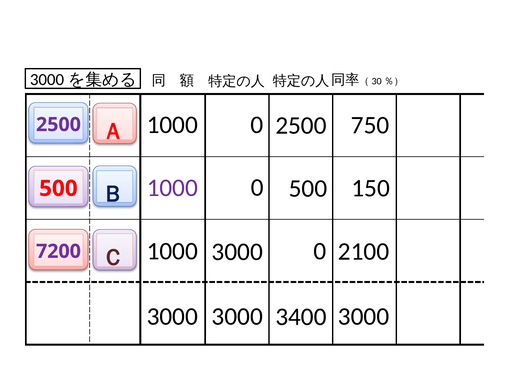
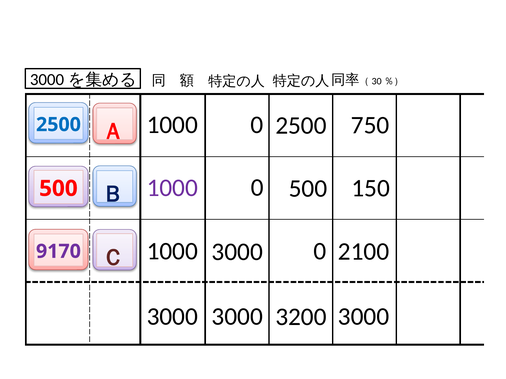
2500 colour: purple -> blue (58, 125)
7200: 7200 -> 9170 (58, 252)
3400: 3400 -> 3200 (301, 317)
